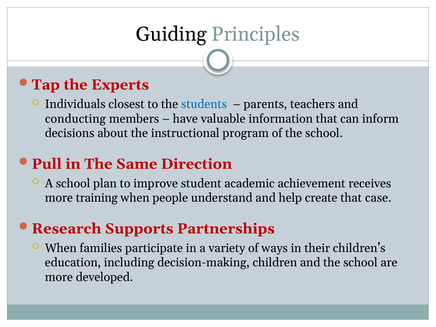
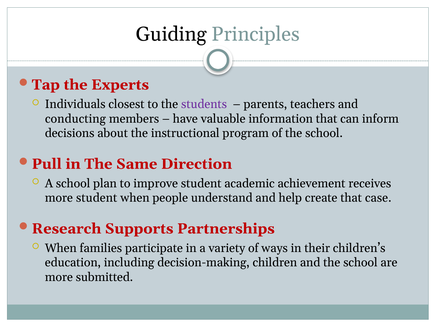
students colour: blue -> purple (204, 104)
more training: training -> student (97, 198)
developed: developed -> submitted (104, 277)
